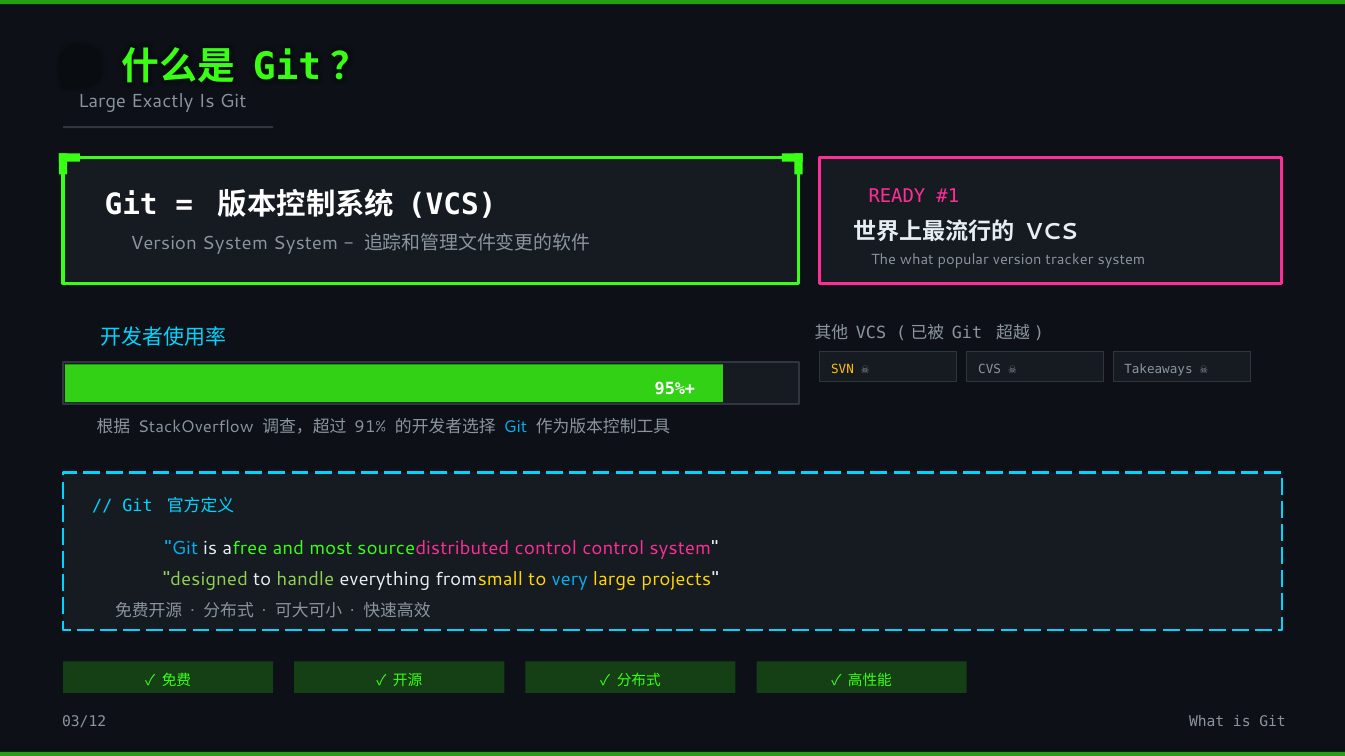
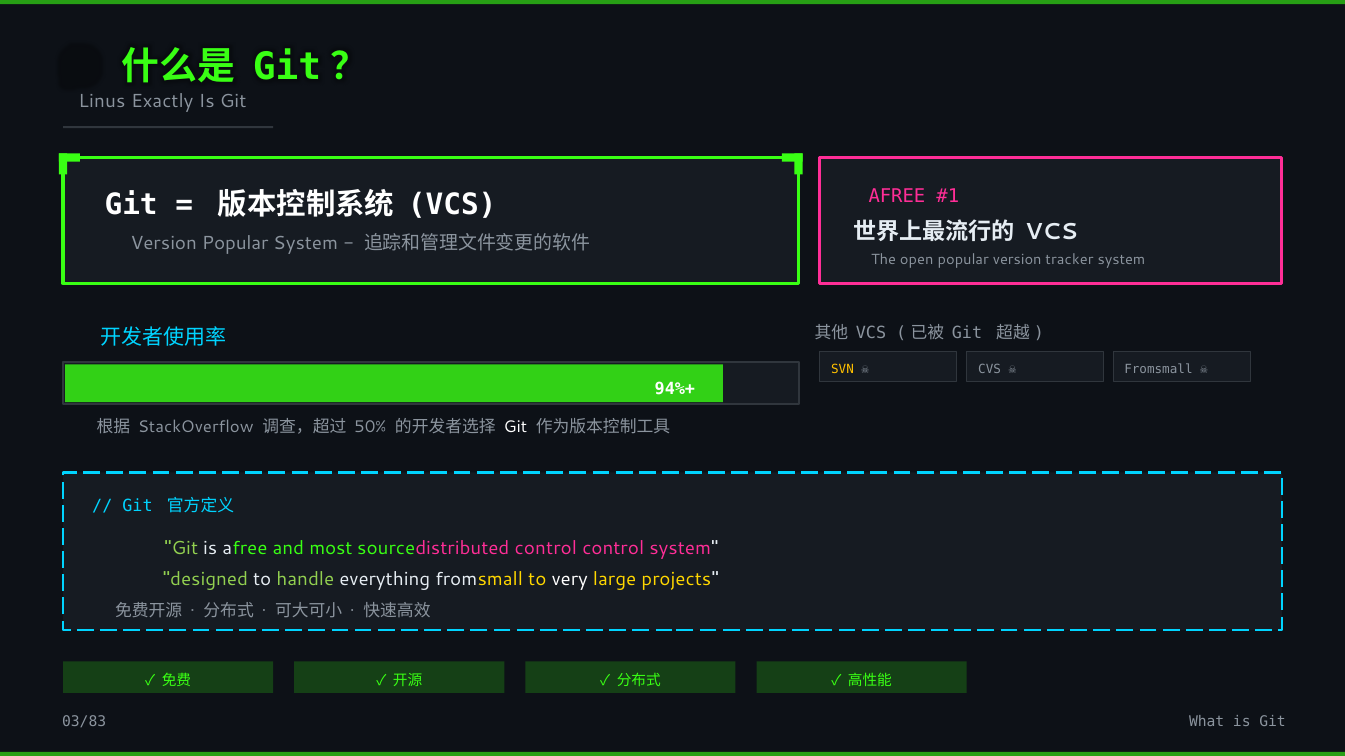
Large: Large -> Linus (102, 102)
READY: READY -> AFREE (897, 196)
Version System: System -> Popular (235, 244)
The what: what -> open (917, 260)
Takeaways: Takeaways -> Fromsmall (1158, 370)
95%+: 95%+ -> 94%+ (675, 389)
91%: 91% -> 50% (370, 428)
Git colour: light blue -> white (515, 428)
Git colour: light blue -> light green (181, 548)
very colour: light blue -> white (570, 580)
03/12: 03/12 -> 03/83 (84, 722)
